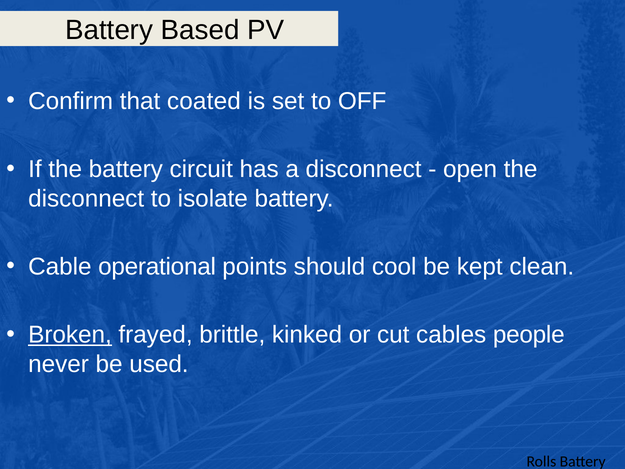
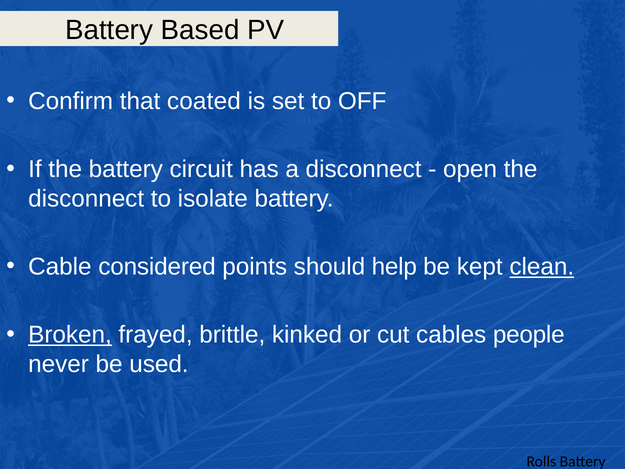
operational: operational -> considered (157, 267)
cool: cool -> help (394, 267)
clean underline: none -> present (542, 267)
